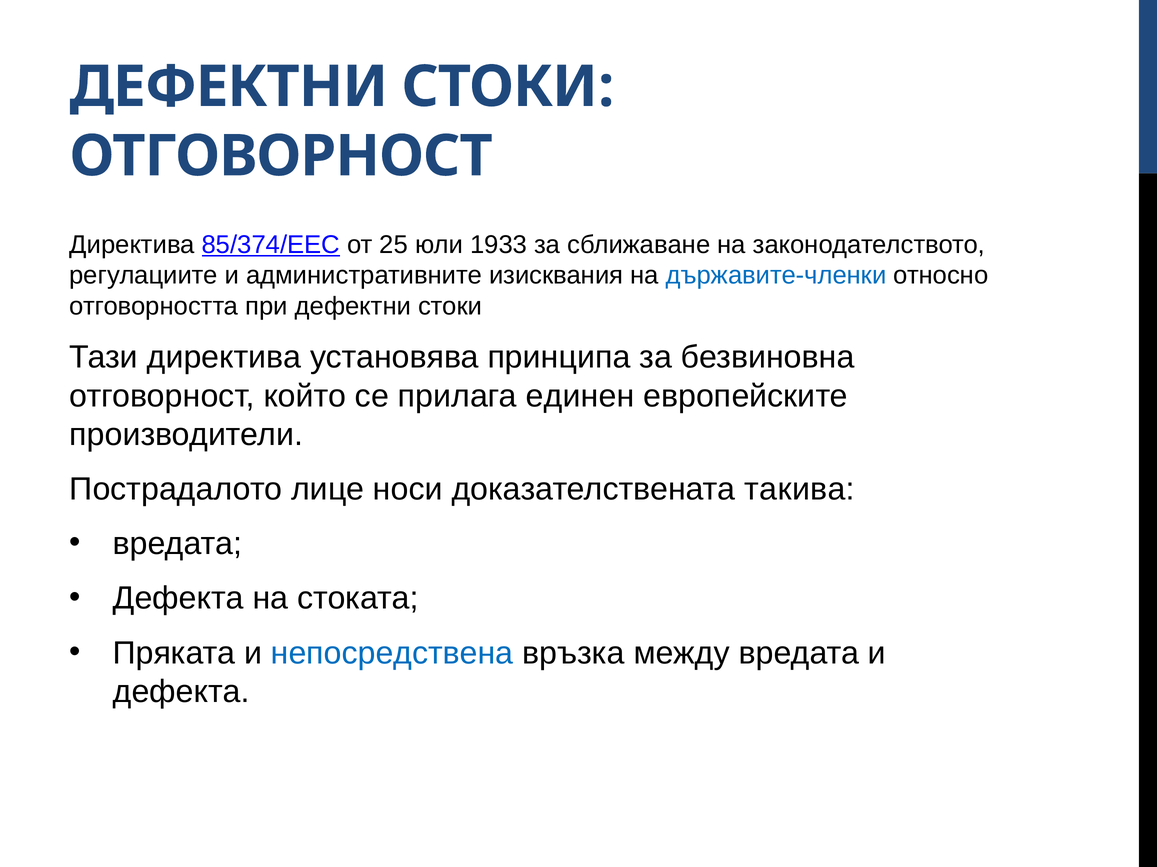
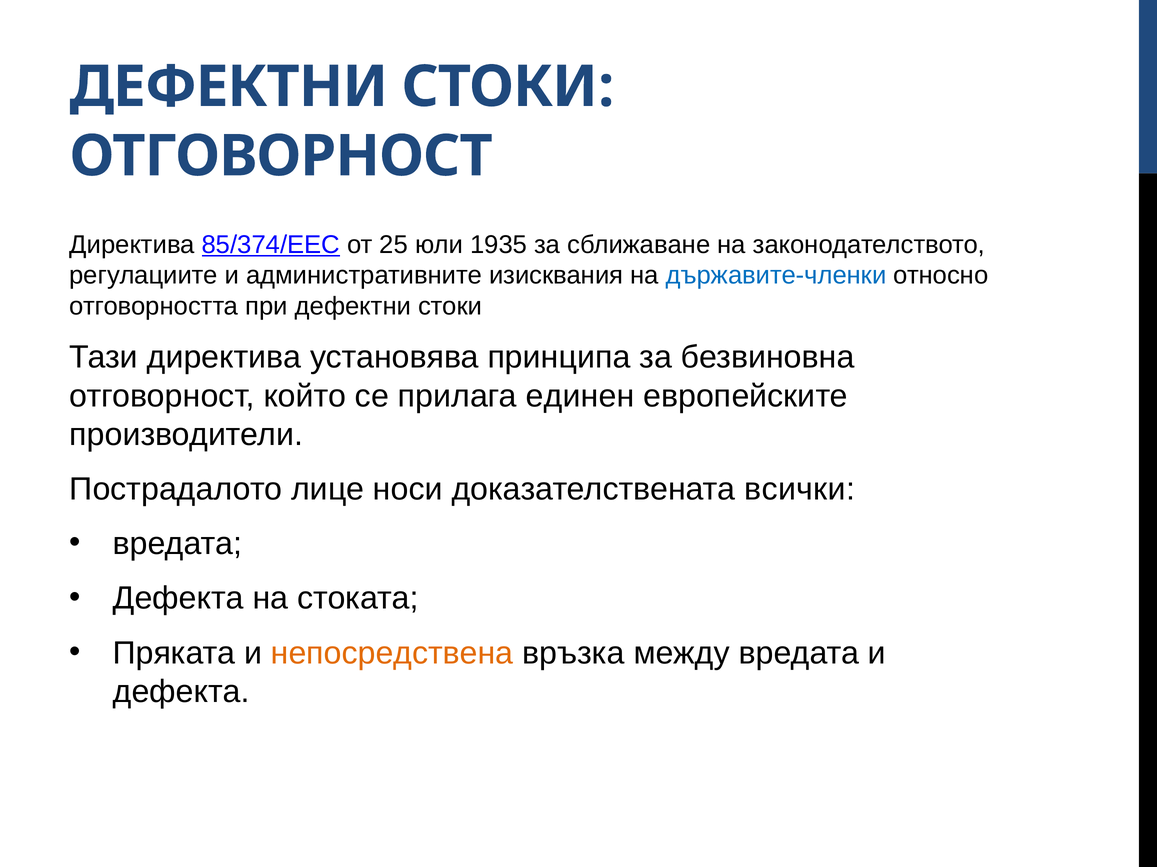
1933: 1933 -> 1935 (499, 245)
такива: такива -> всички (800, 489)
непосредствена colour: blue -> orange (392, 653)
